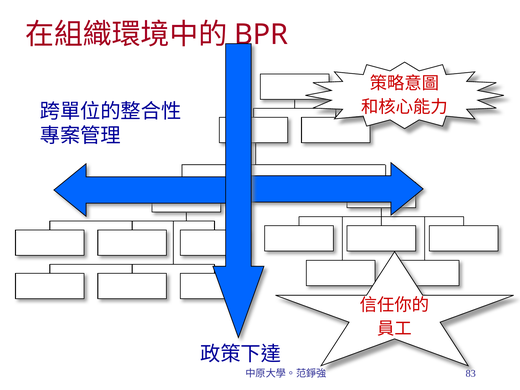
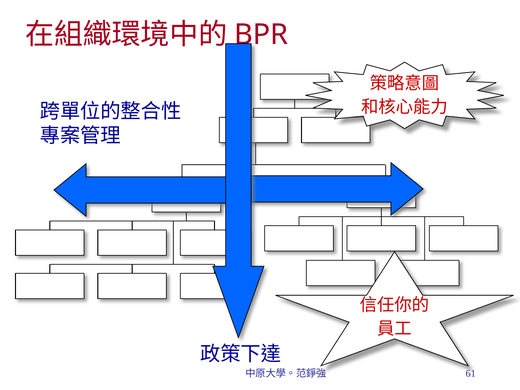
83: 83 -> 61 (471, 373)
